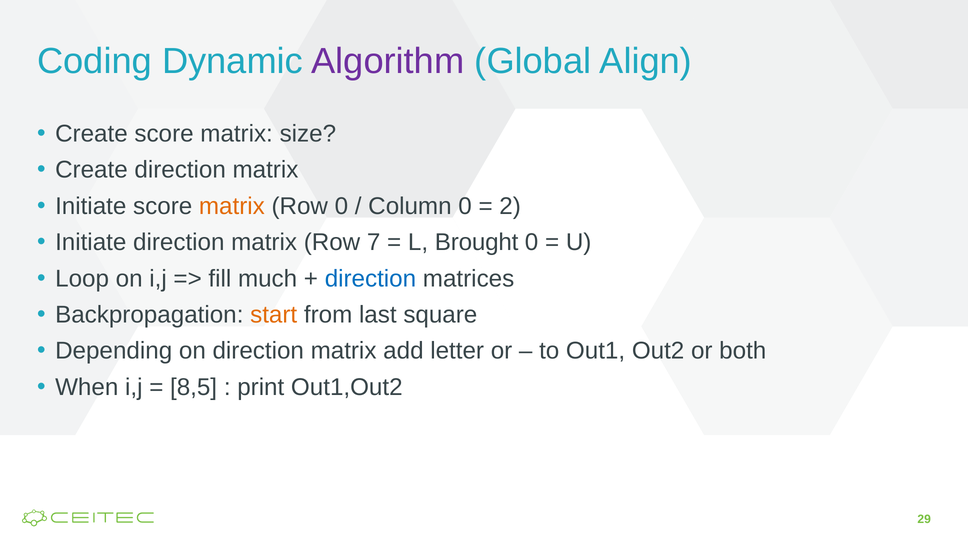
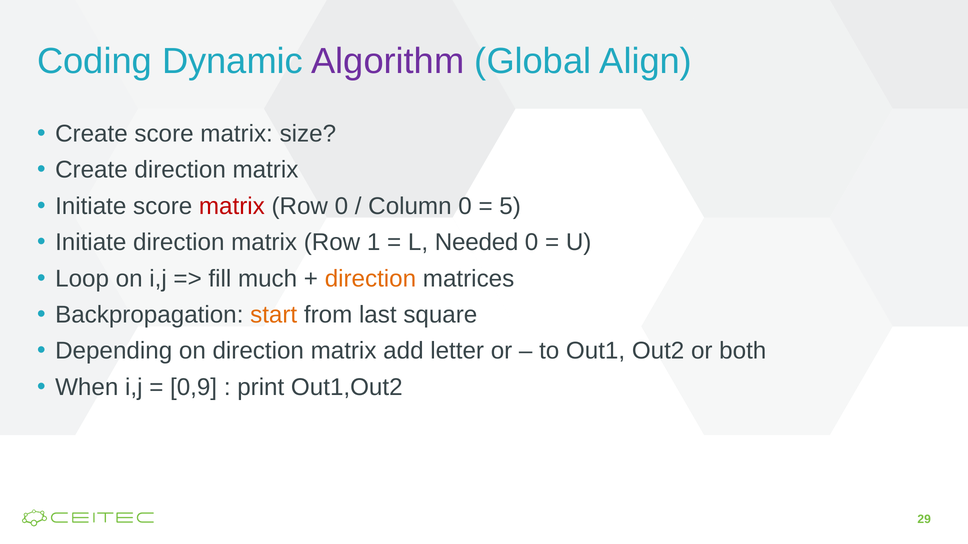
matrix colour: orange -> red (232, 206)
2: 2 -> 5 (510, 206)
7: 7 -> 1 (374, 243)
Brought: Brought -> Needed (477, 243)
direction colour: blue -> orange (370, 279)
8,5: 8,5 -> 0,9 (194, 387)
